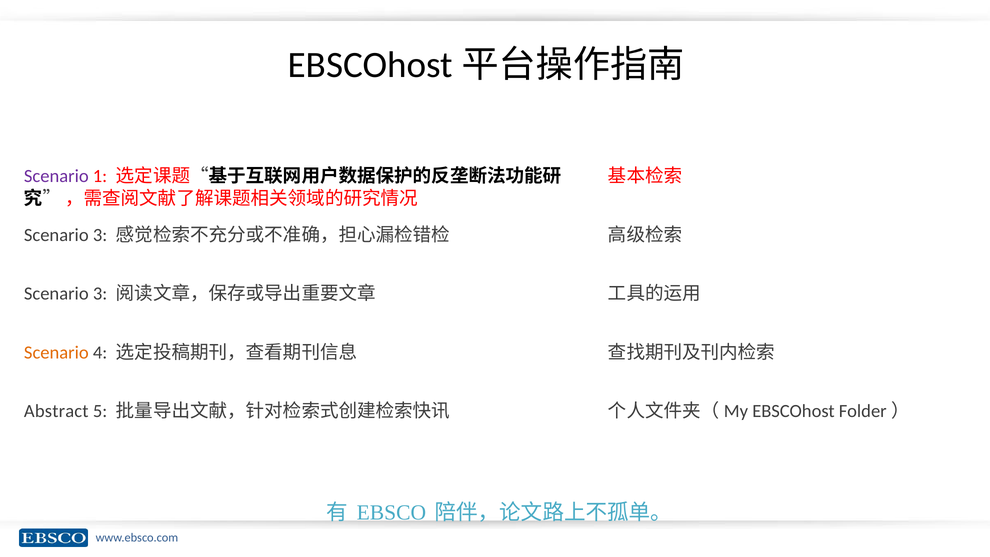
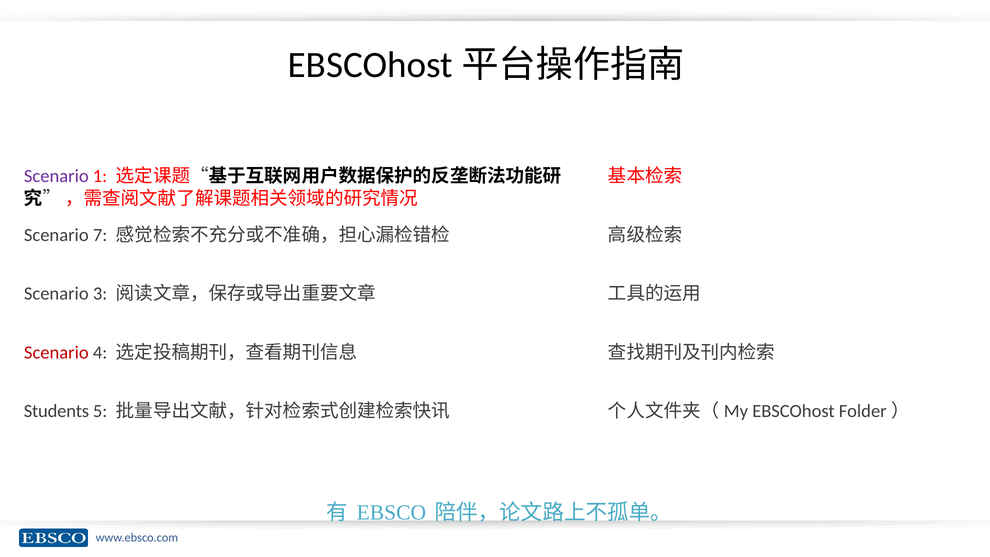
3: 3 -> 7 (100, 235)
Scenario colour: orange -> red (56, 352)
Abstract: Abstract -> Students (56, 411)
